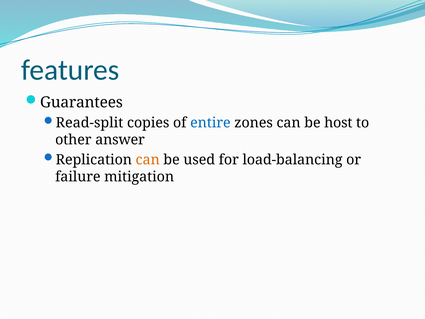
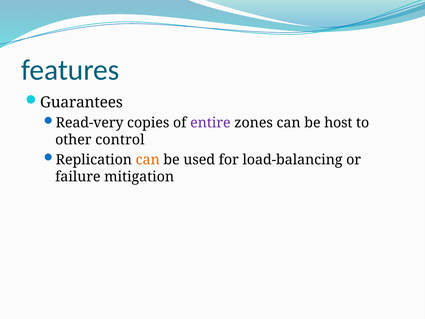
Read-split: Read-split -> Read-very (90, 123)
entire colour: blue -> purple (210, 123)
answer: answer -> control (120, 140)
